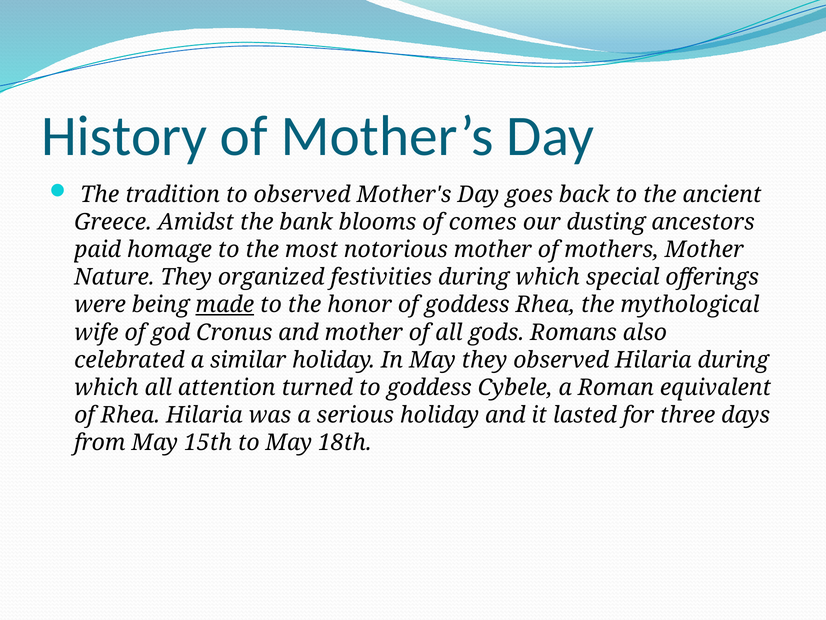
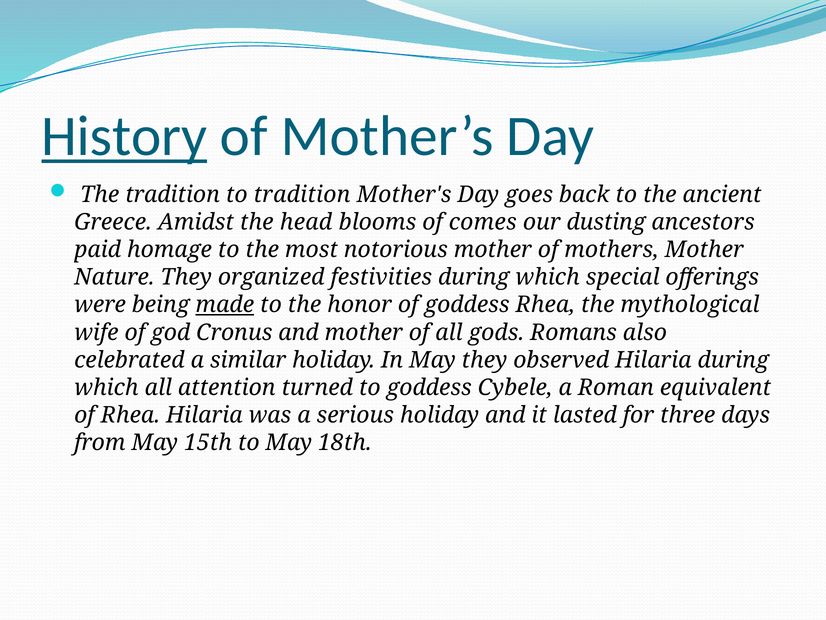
History underline: none -> present (124, 136)
to observed: observed -> tradition (302, 194)
bank: bank -> head (306, 222)
